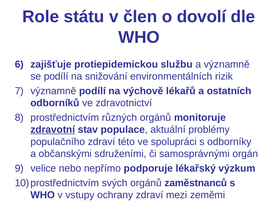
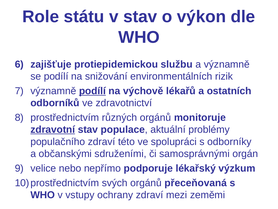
v člen: člen -> stav (140, 17)
dovolí: dovolí -> výkon (201, 17)
podílí underline: none -> present (92, 91)
zaměstnanců: zaměstnanců -> přeceňovaná (196, 182)
